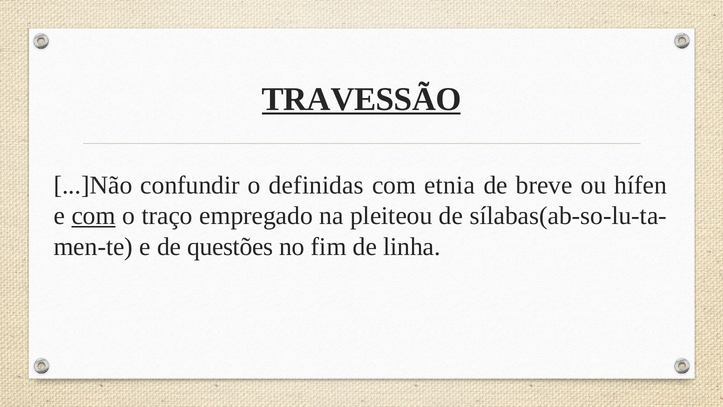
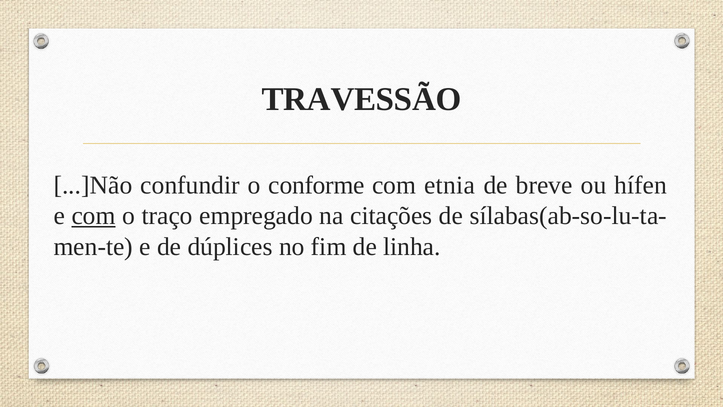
TRAVESSÃO underline: present -> none (362, 99)
definidas: definidas -> conforme (317, 185)
pleiteou: pleiteou -> citações (391, 216)
questões: questões -> dúplices (230, 246)
